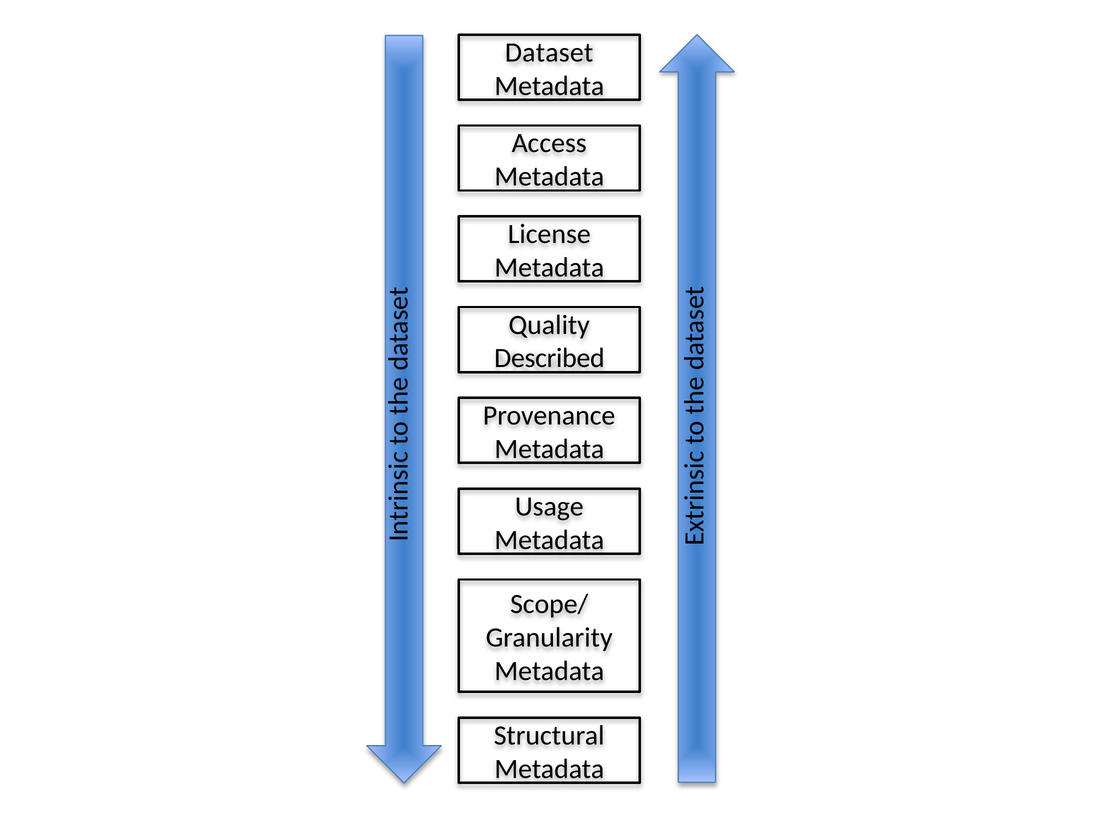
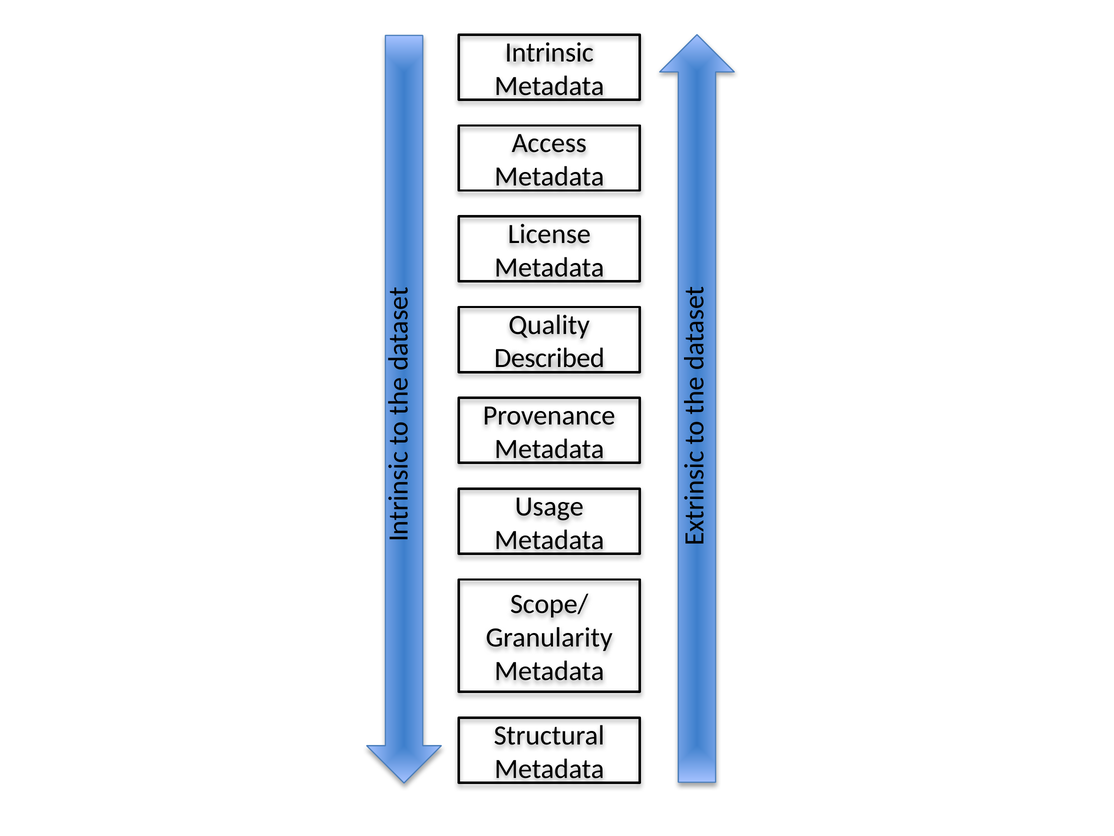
Dataset: Dataset -> Intrinsic (549, 52)
